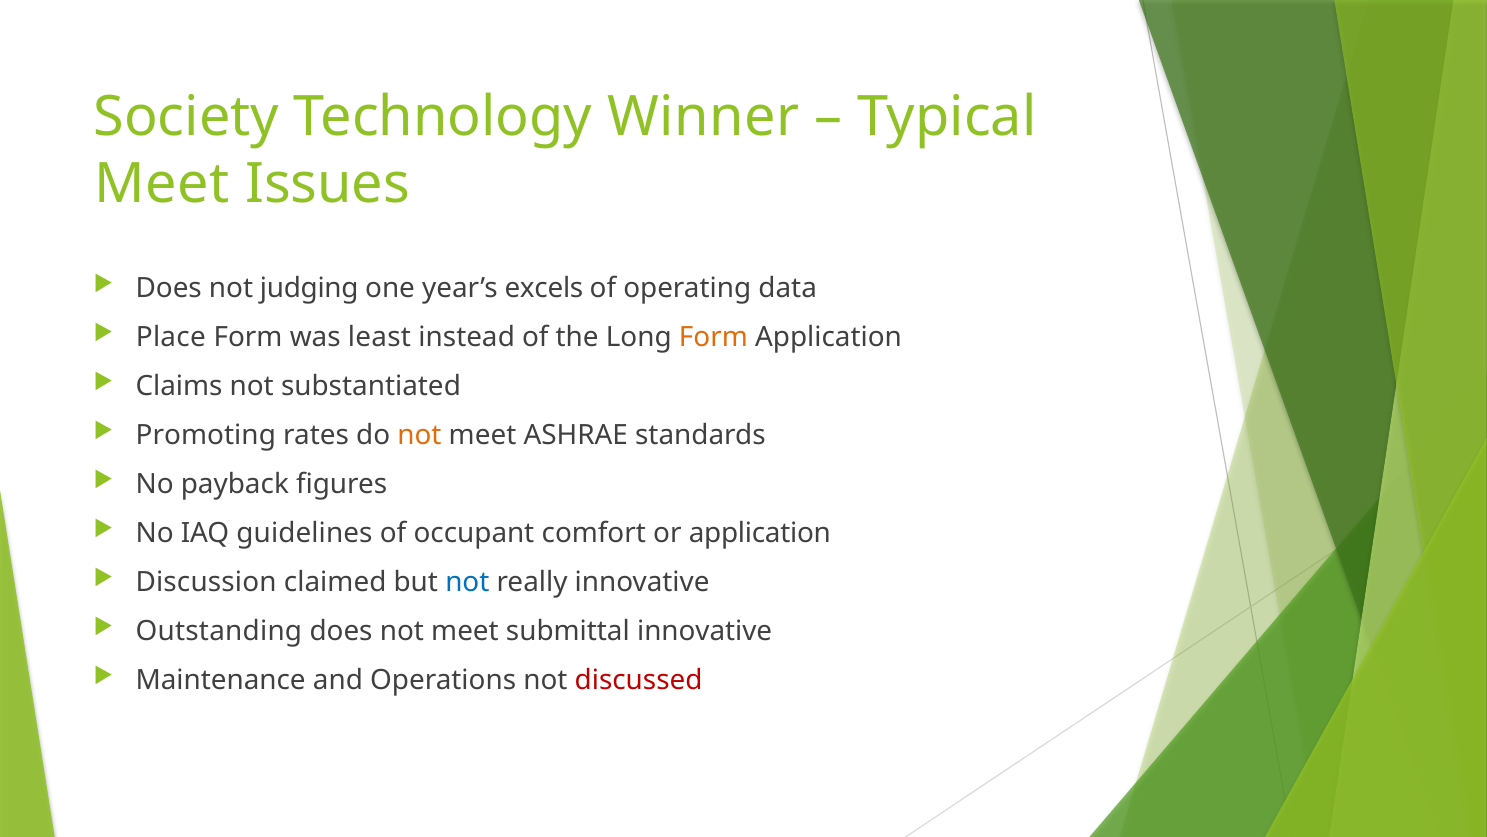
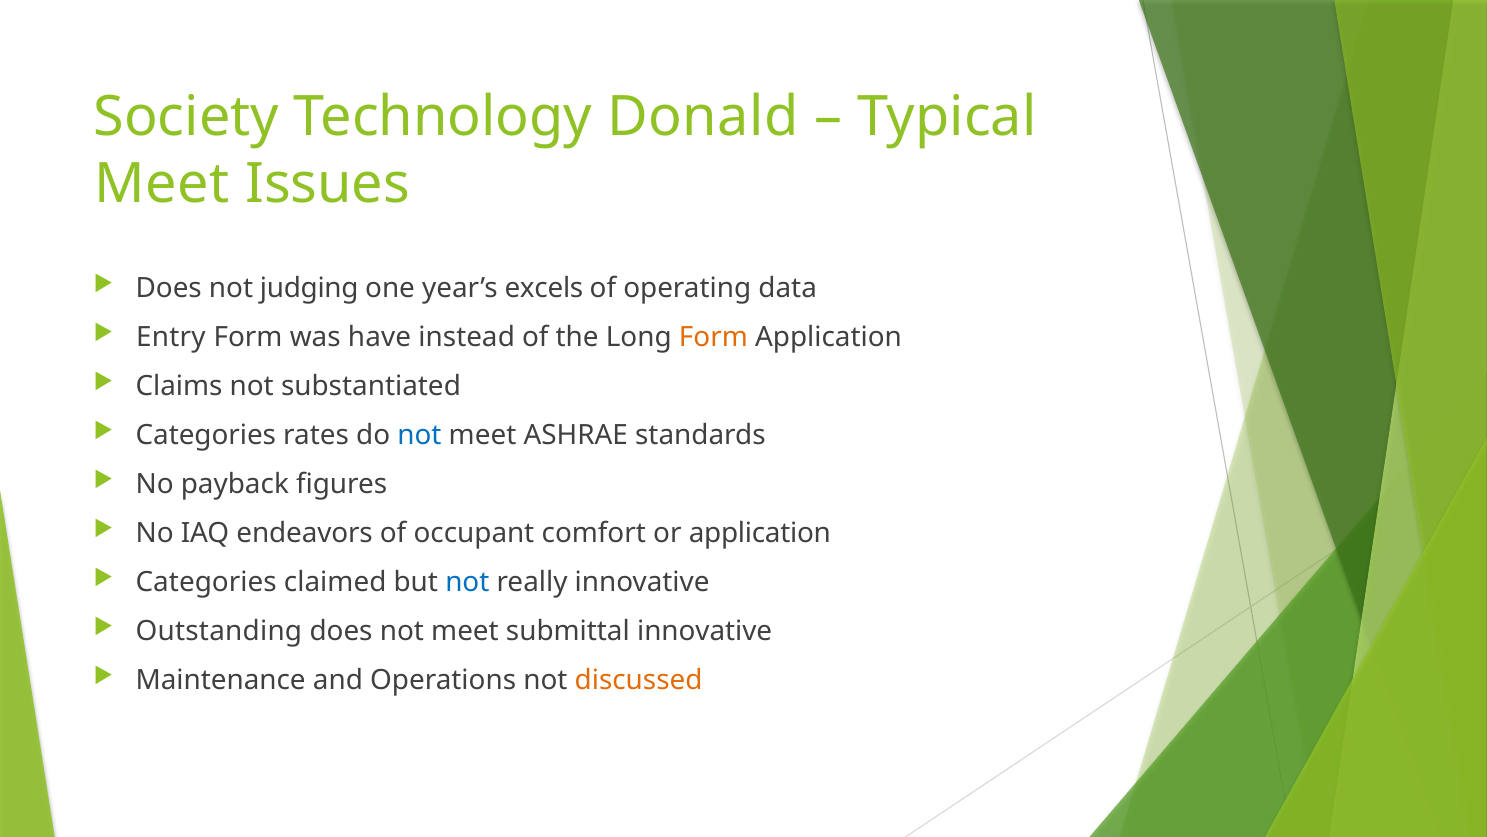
Winner: Winner -> Donald (703, 117)
Place: Place -> Entry (171, 337)
least: least -> have (380, 337)
Promoting: Promoting -> Categories (206, 435)
not colour: orange -> blue (419, 435)
guidelines: guidelines -> endeavors (305, 533)
Discussion: Discussion -> Categories (206, 582)
discussed colour: red -> orange (639, 679)
